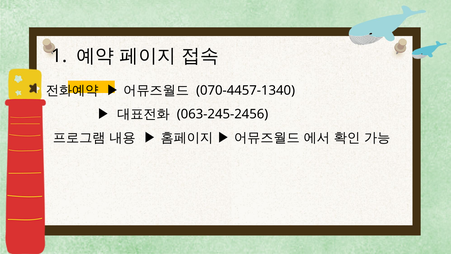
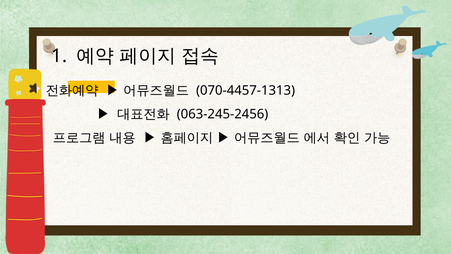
070-4457-1340: 070-4457-1340 -> 070-4457-1313 (246, 90)
